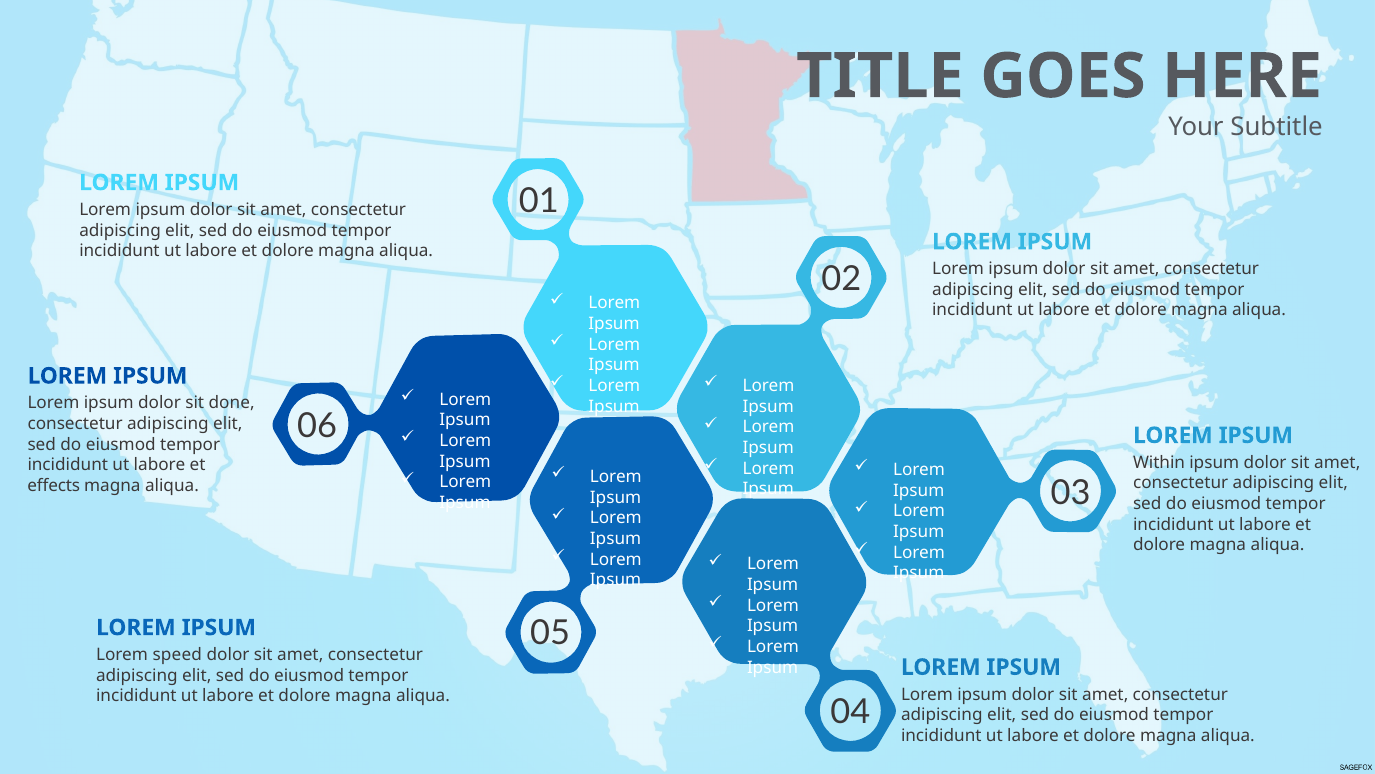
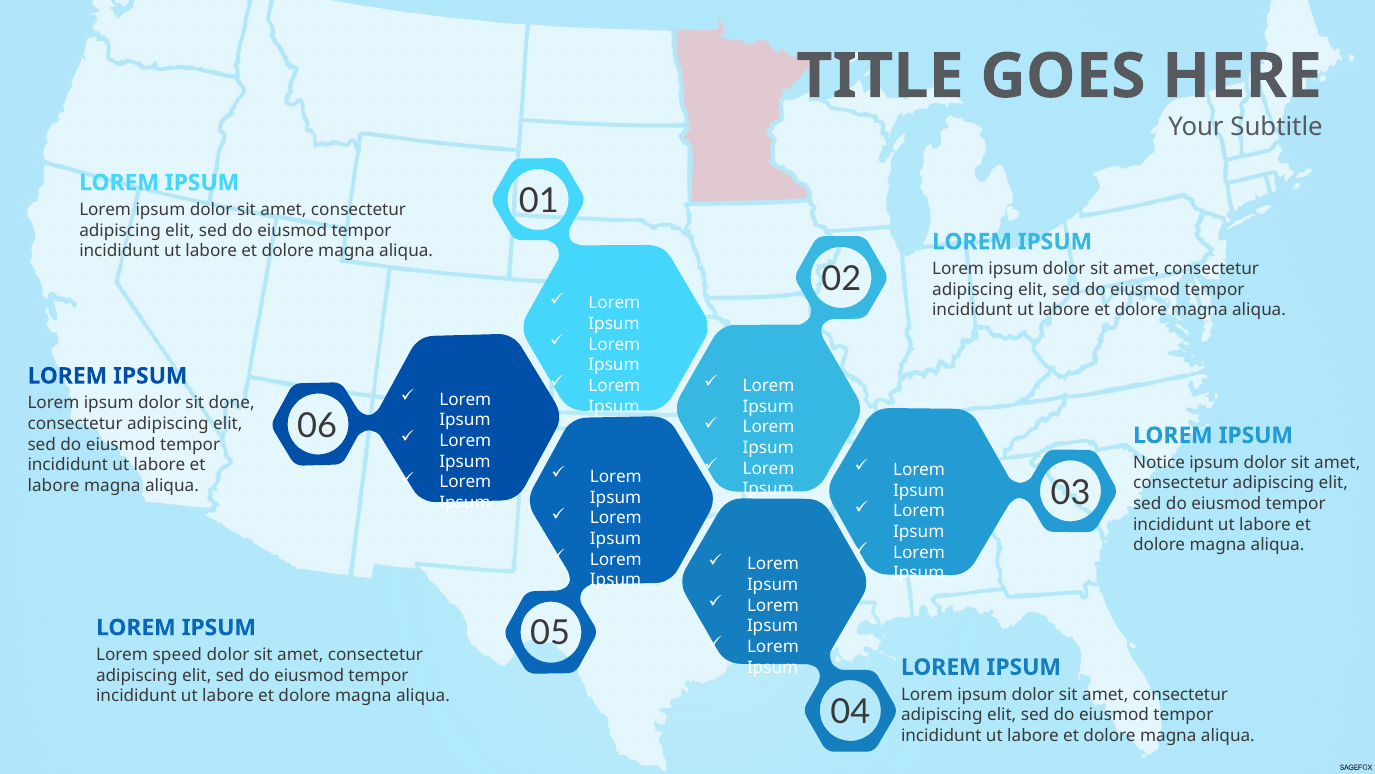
Within: Within -> Notice (1159, 462)
effects: effects -> labore (54, 485)
